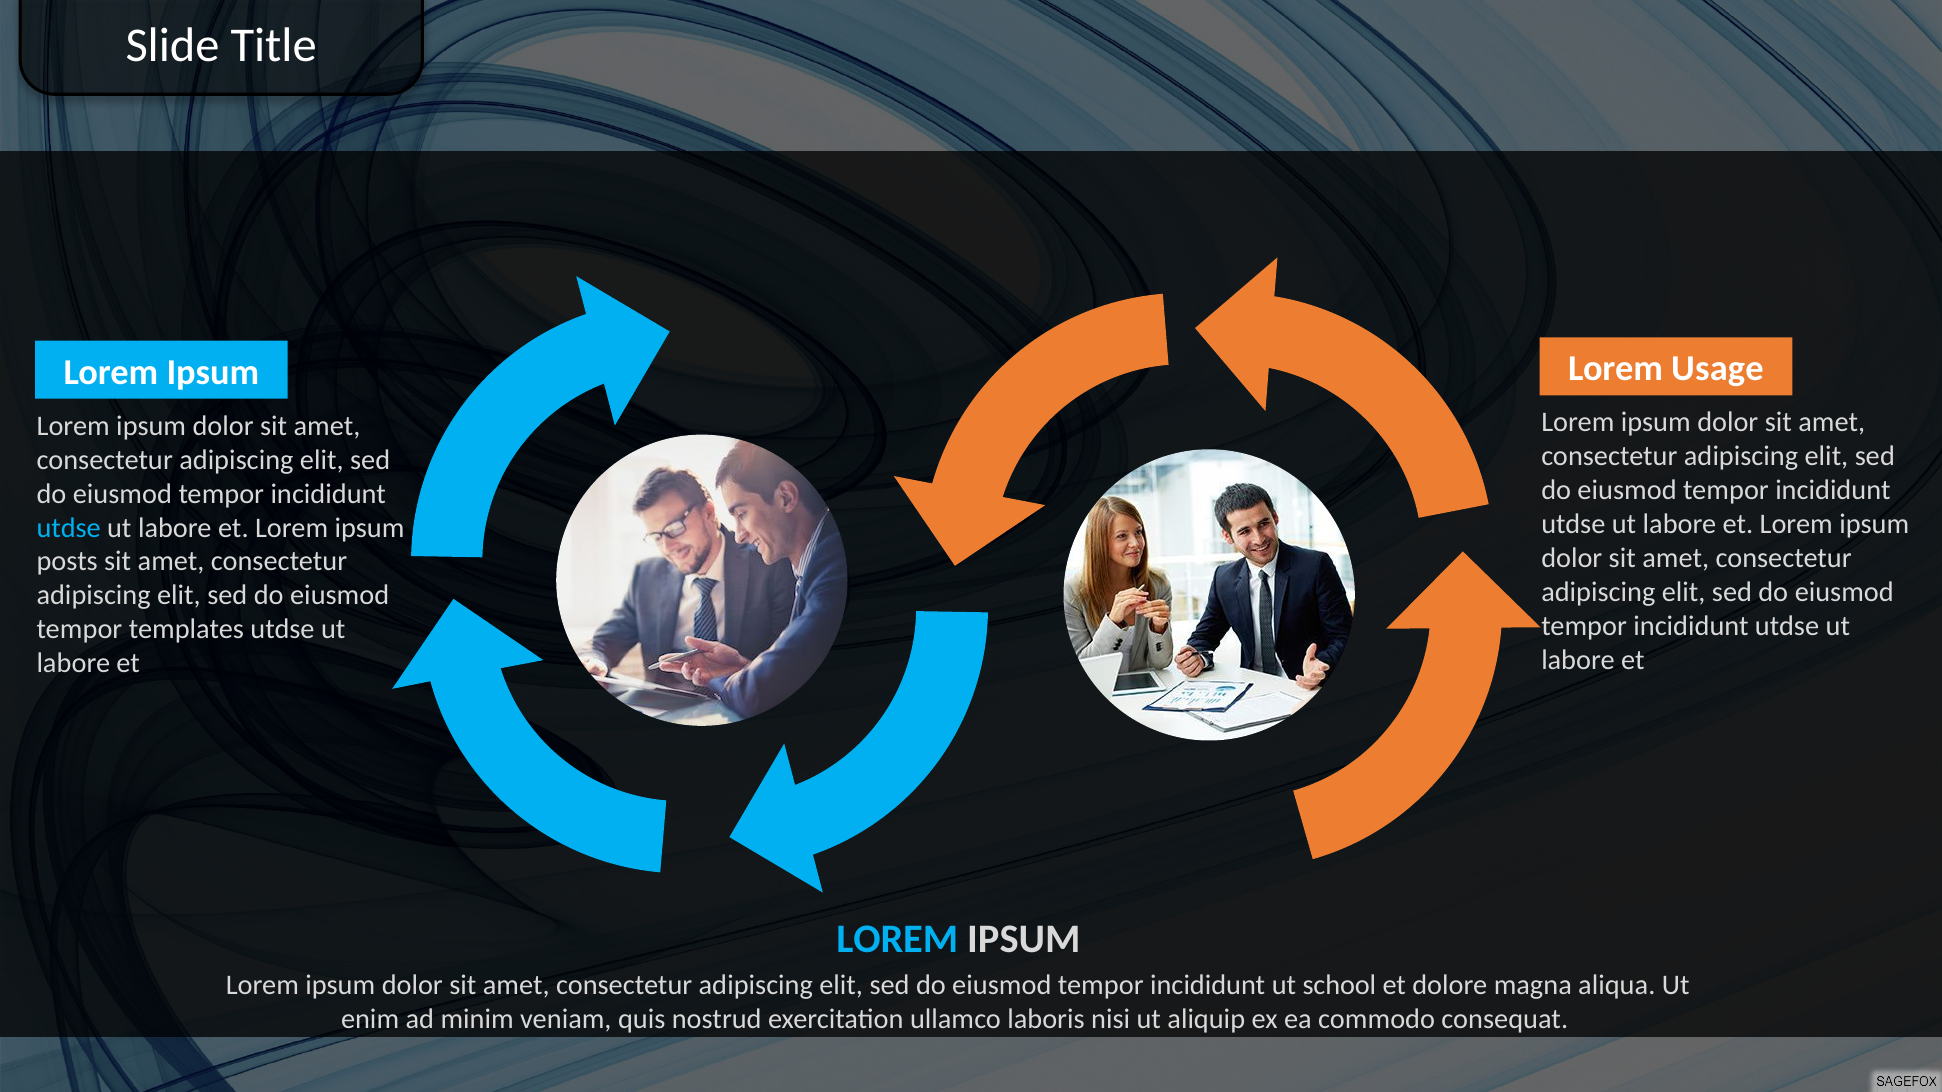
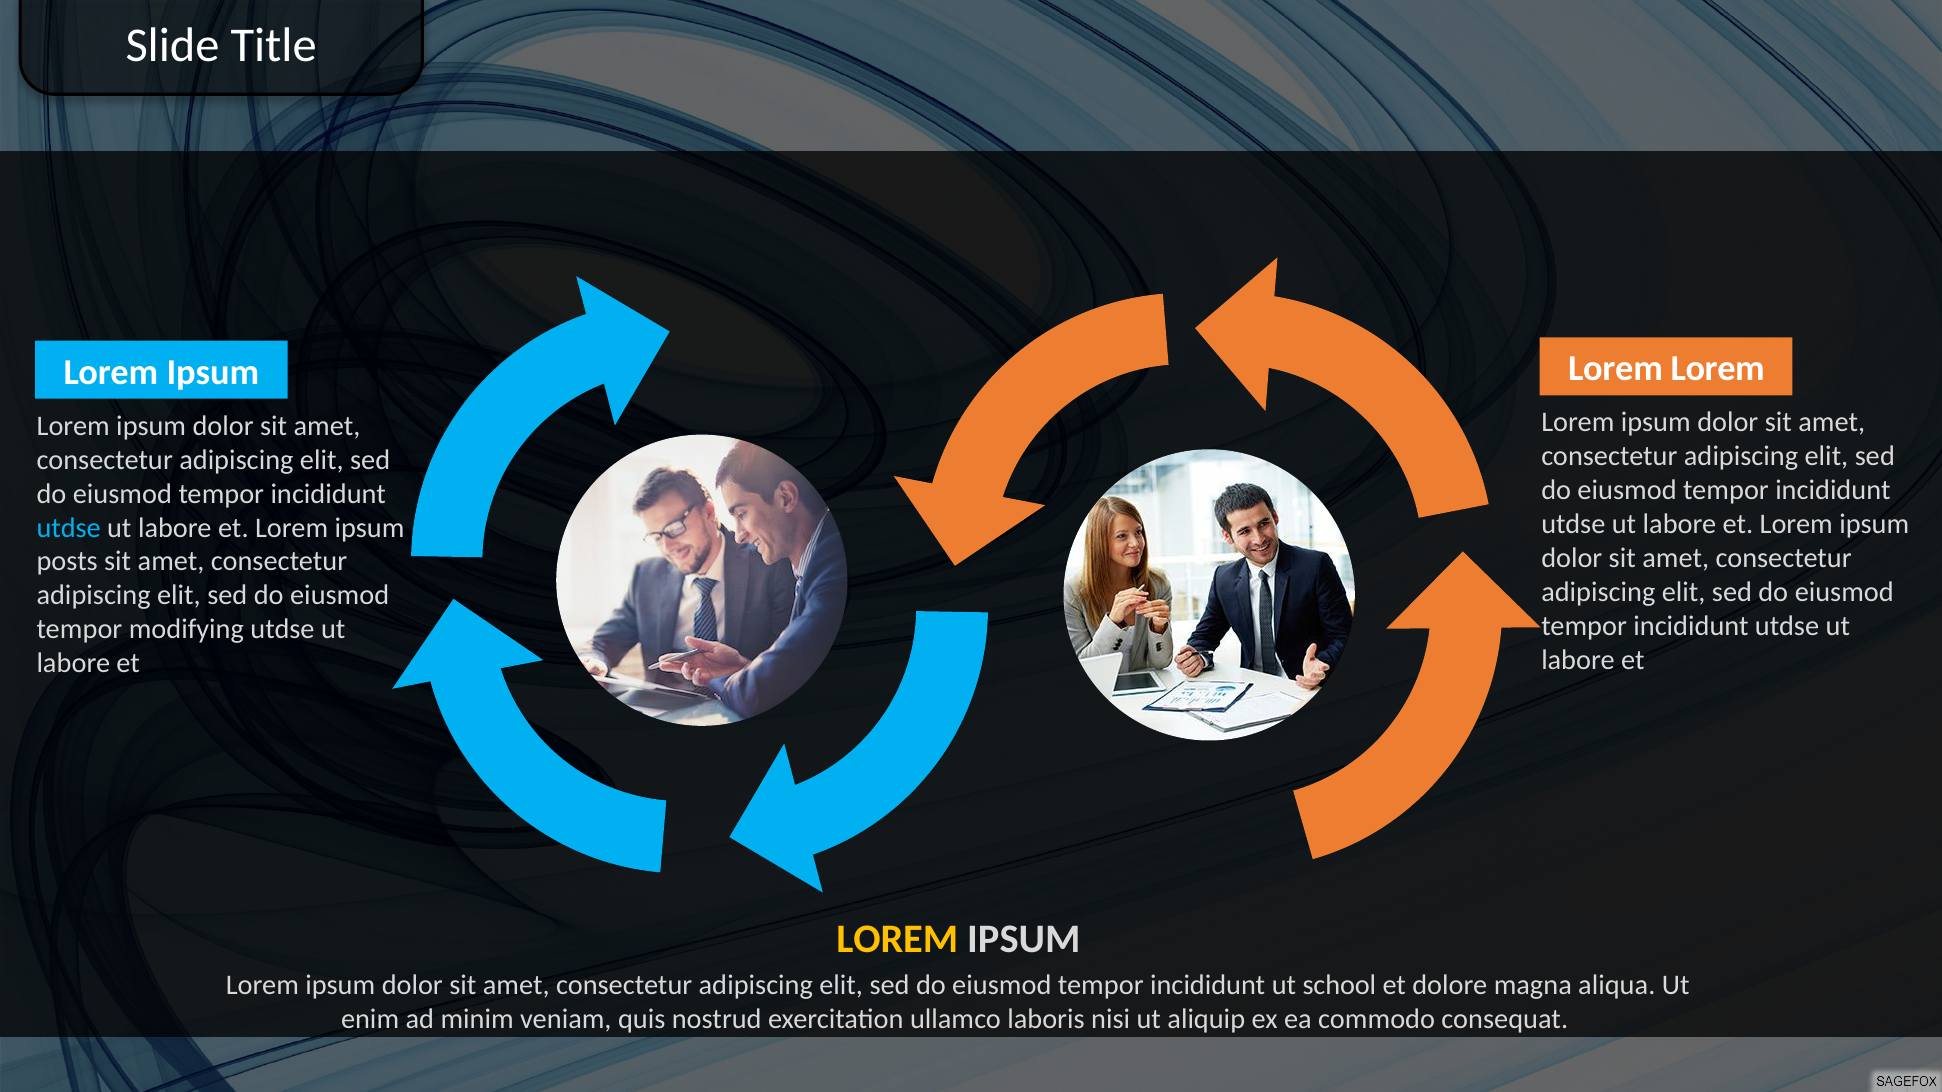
Lorem Usage: Usage -> Lorem (1718, 369)
templates: templates -> modifying (186, 630)
LOREM colour: light blue -> yellow (897, 940)
